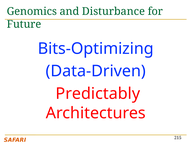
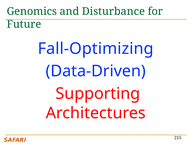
Bits-Optimizing: Bits-Optimizing -> Fall-Optimizing (96, 48)
Predictably: Predictably -> Supporting (98, 93)
